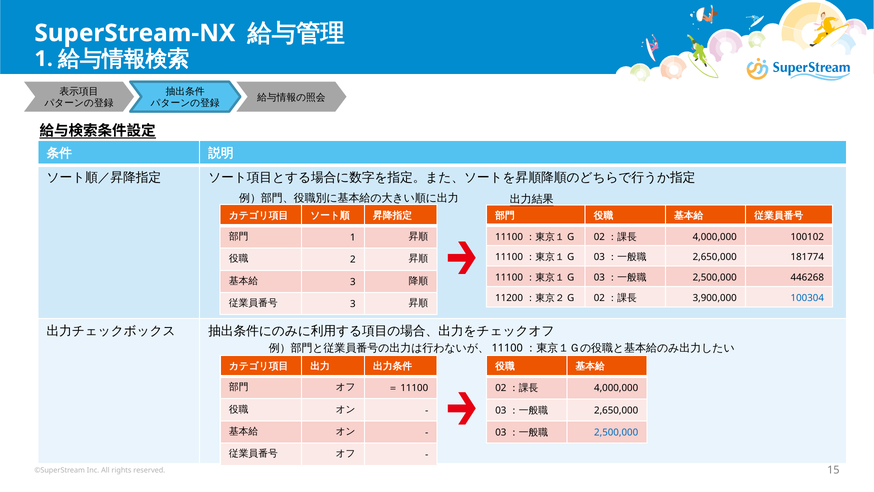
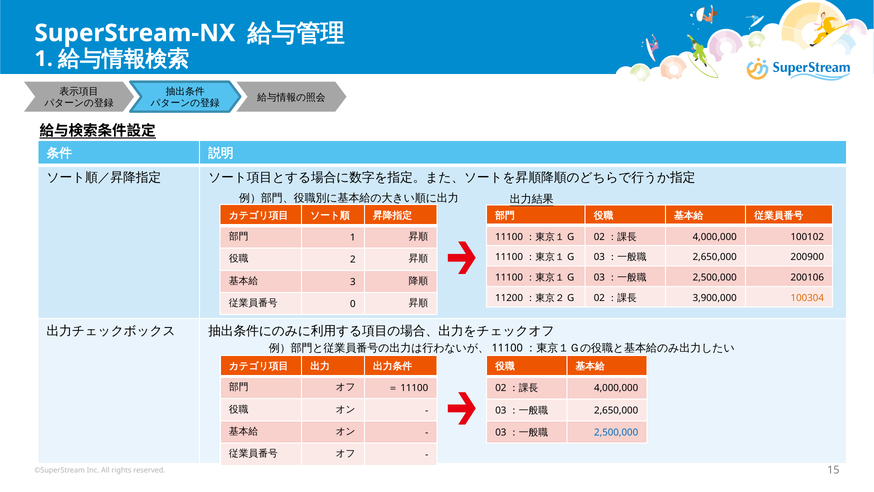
181774: 181774 -> 200900 (807, 257)
446268: 446268 -> 200106 (807, 278)
100304 colour: blue -> orange (807, 298)
3: 3 -> 0 (353, 304)
